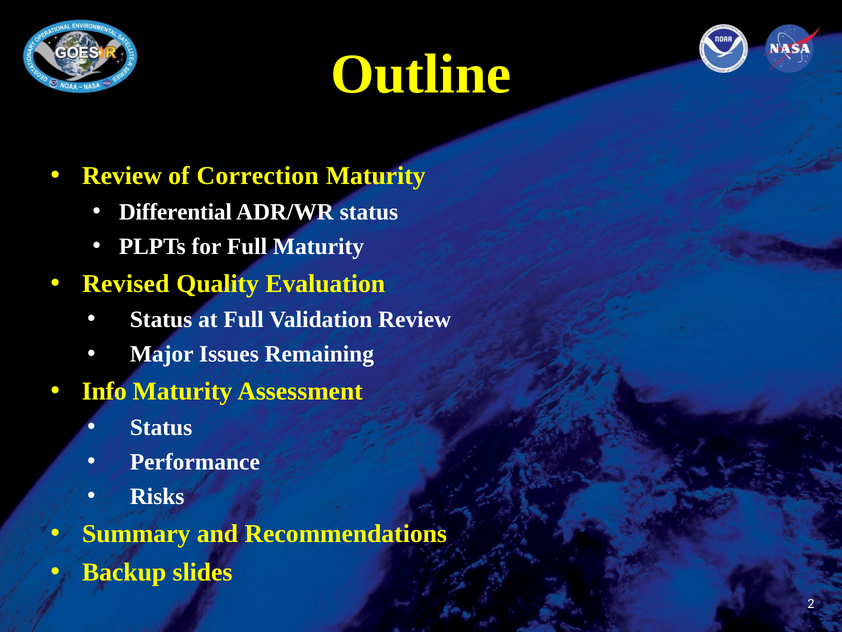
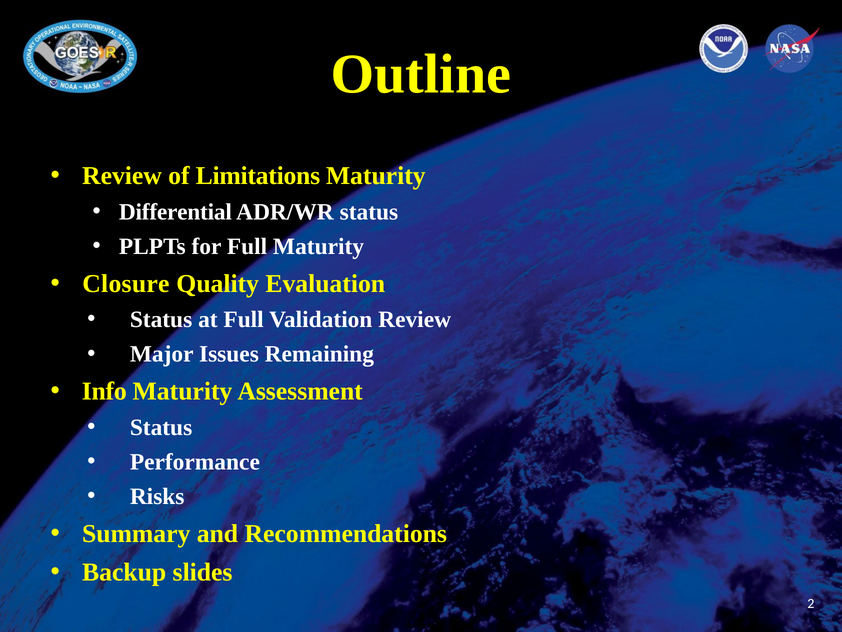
Correction: Correction -> Limitations (258, 176)
Revised: Revised -> Closure (126, 283)
